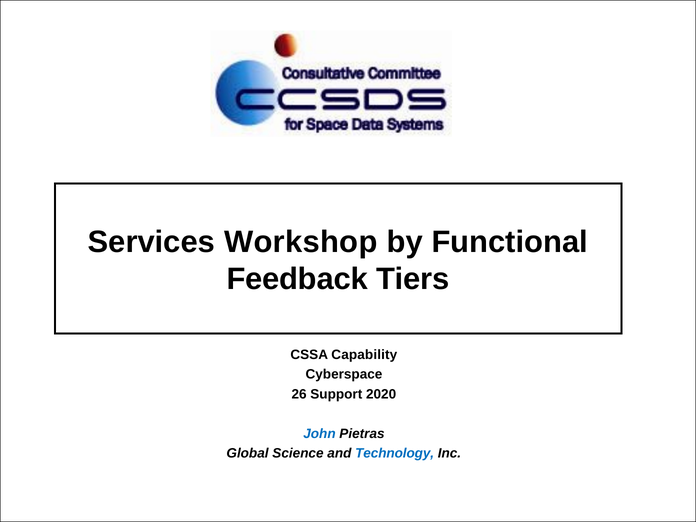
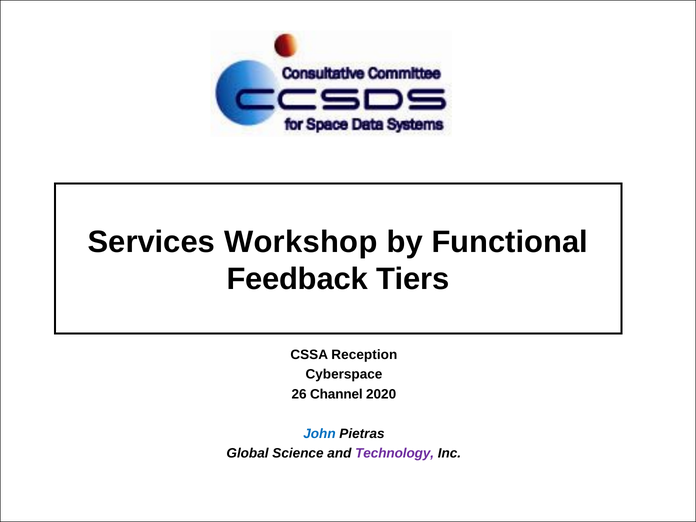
Capability: Capability -> Reception (364, 355)
Support: Support -> Channel (336, 394)
Technology colour: blue -> purple (395, 453)
